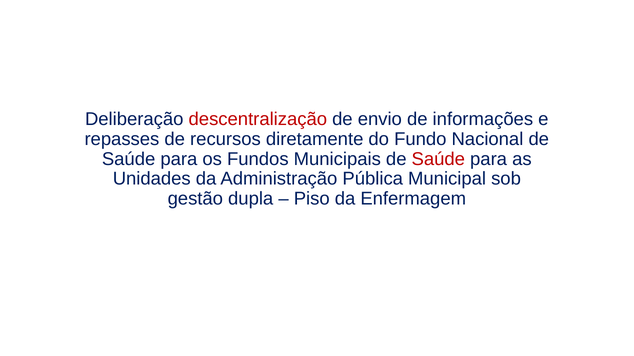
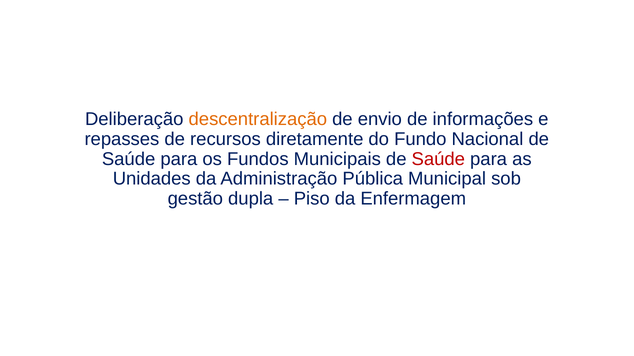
descentralização colour: red -> orange (258, 119)
